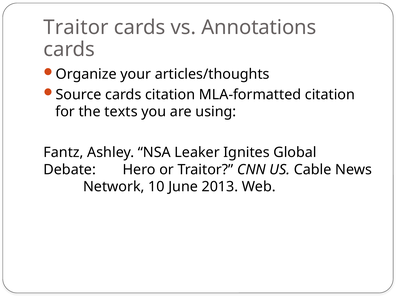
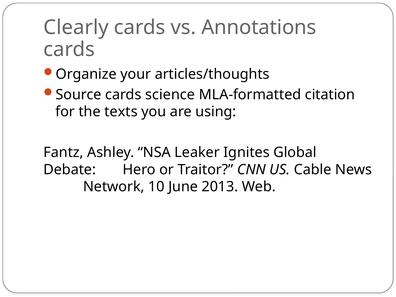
Traitor: Traitor -> Clearly (76, 27)
cards citation: citation -> science (170, 95)
